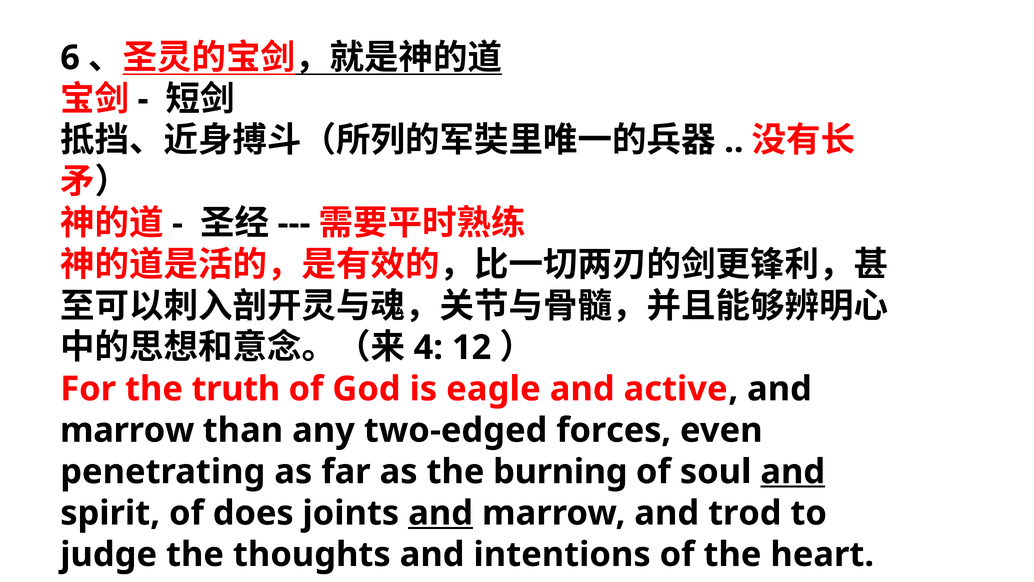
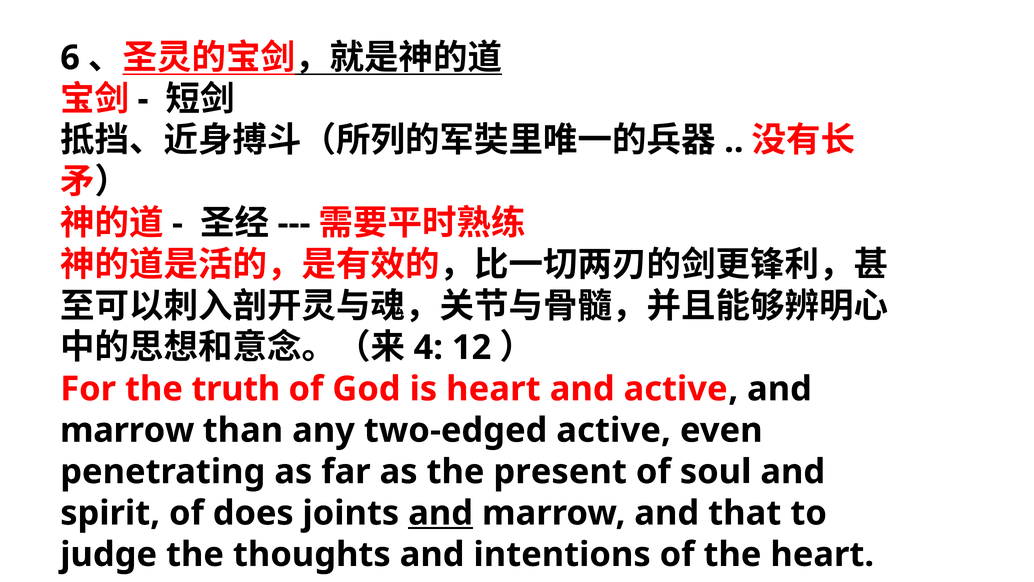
is eagle: eagle -> heart (493, 389)
two-edged forces: forces -> active (614, 430)
burning: burning -> present (560, 471)
and underline: present -> none (793, 471)
trod: trod -> that (745, 513)
